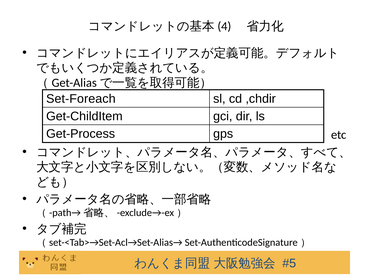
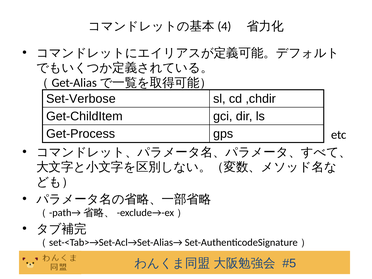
Set-Foreach: Set-Foreach -> Set-Verbose (81, 99)
